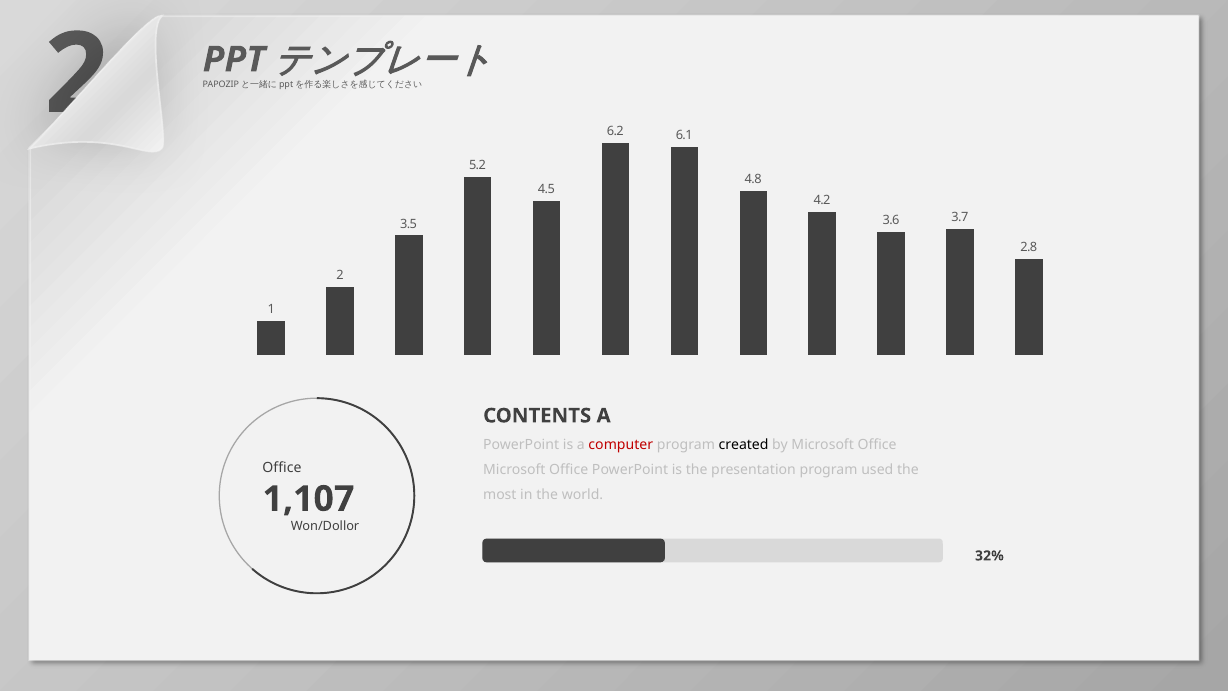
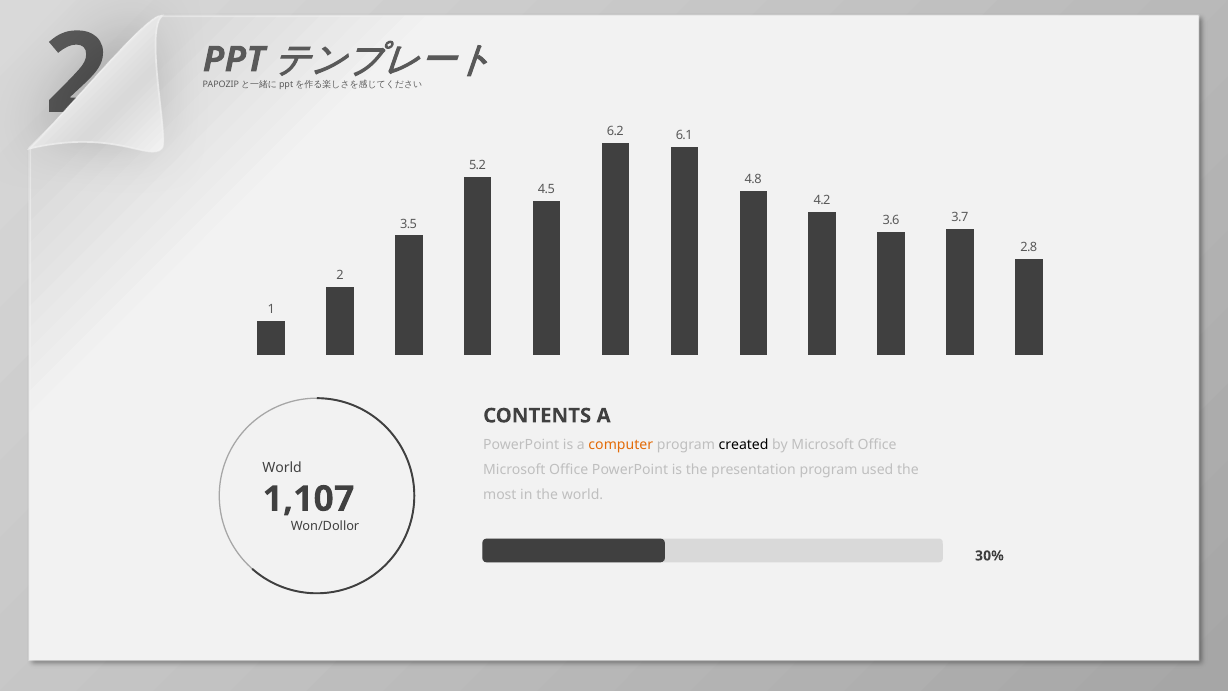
computer colour: red -> orange (621, 444)
Office: Office -> World (282, 467)
32%: 32% -> 30% (989, 556)
